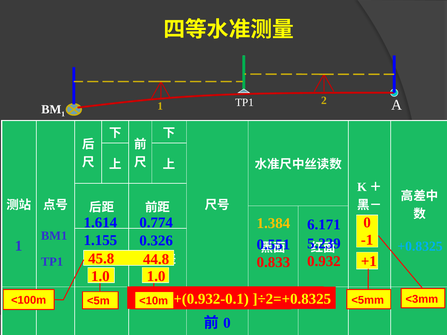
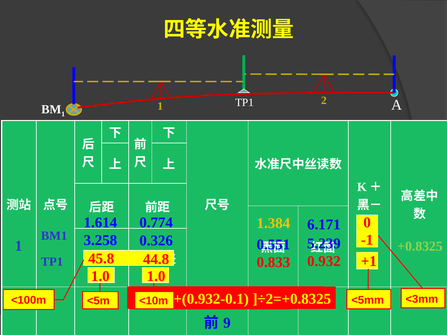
1.155: 1.155 -> 3.258 (100, 240)
+0.8325 colour: light blue -> light green (420, 246)
0: 0 -> 9 (227, 323)
